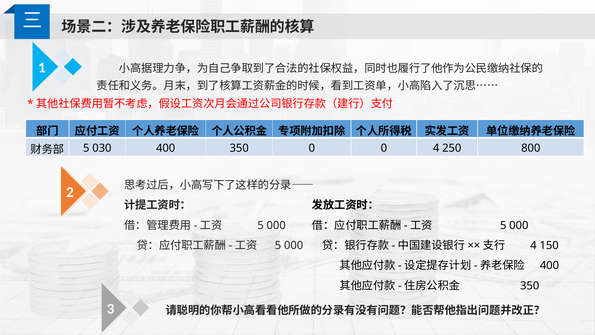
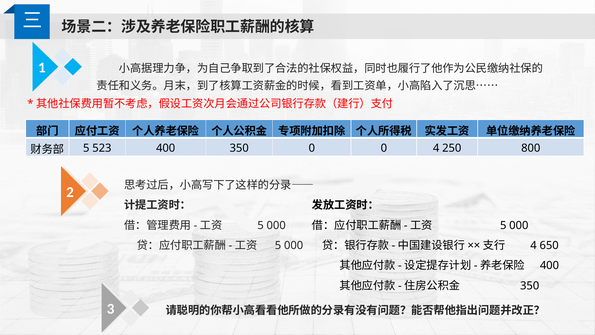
030: 030 -> 523 (102, 148)
150: 150 -> 650 (549, 245)
